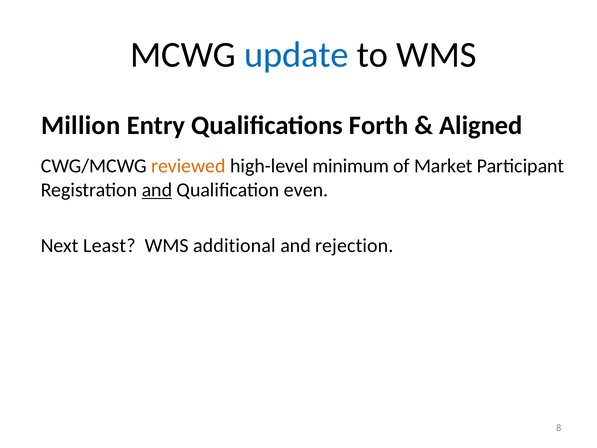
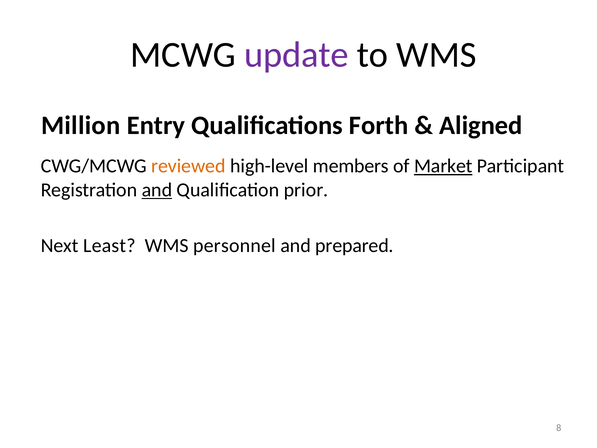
update colour: blue -> purple (296, 55)
minimum: minimum -> members (351, 166)
Market underline: none -> present (443, 166)
even: even -> prior (306, 190)
additional: additional -> personnel (234, 246)
rejection: rejection -> prepared (354, 246)
